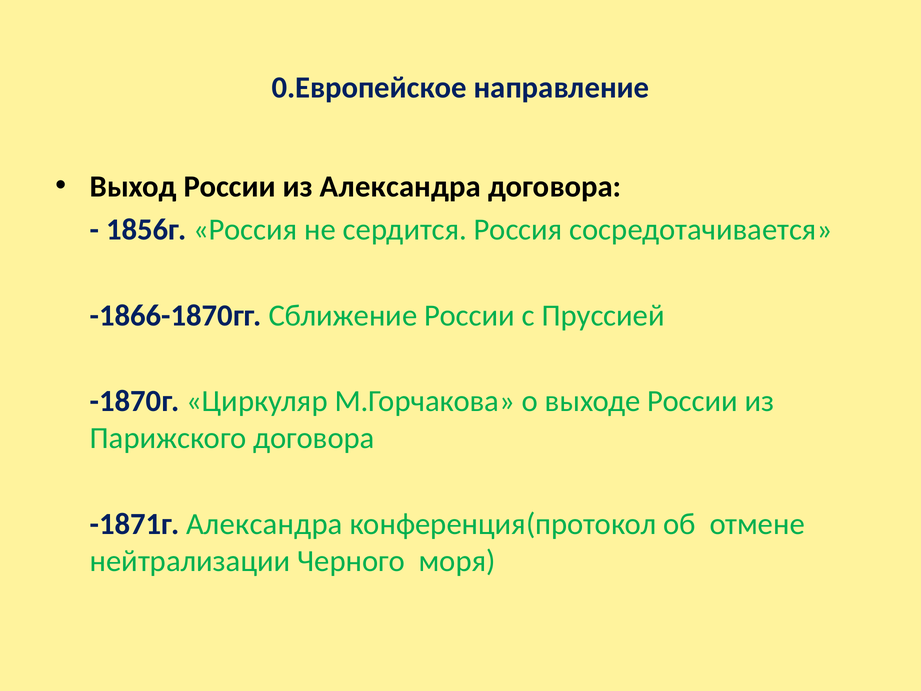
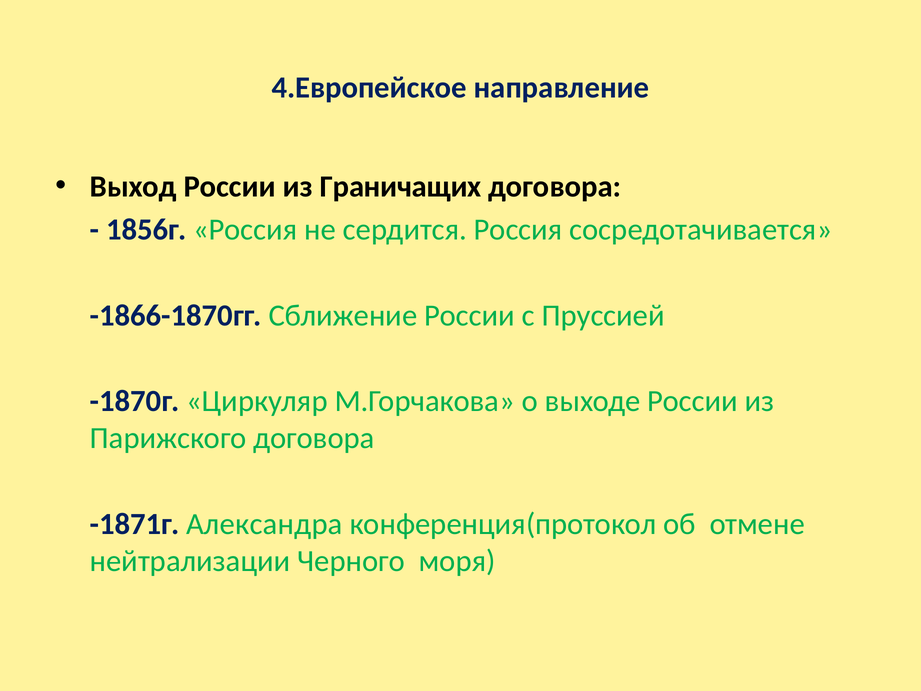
0.Европейское: 0.Европейское -> 4.Европейское (369, 87)
из Александра: Александра -> Граничащих (401, 186)
